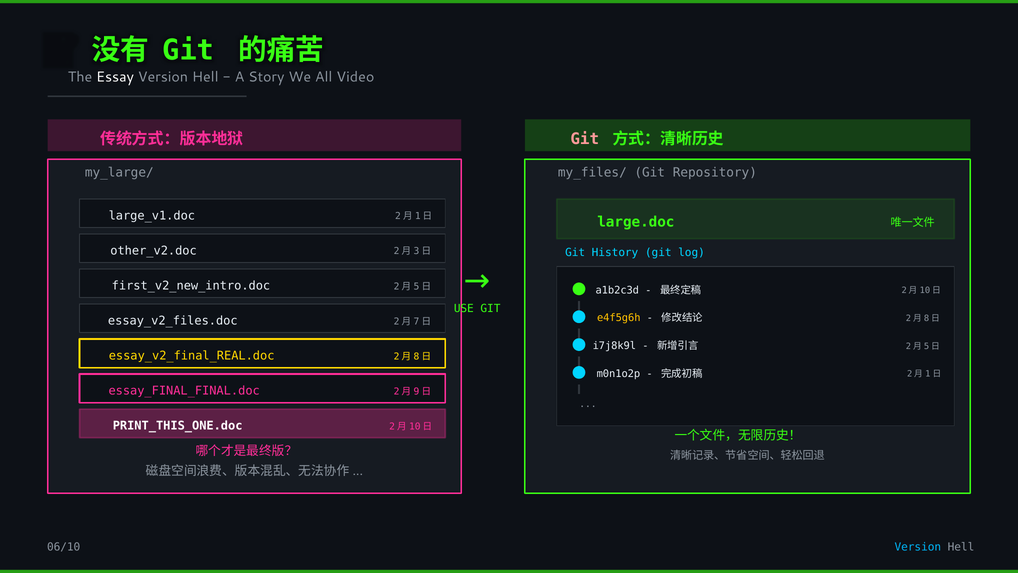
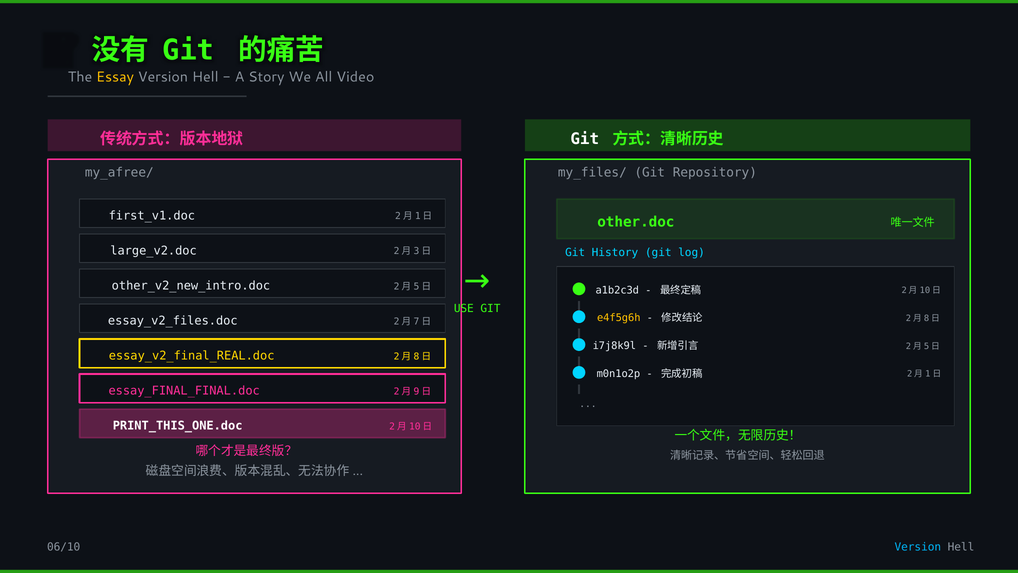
Essay colour: white -> yellow (115, 77)
Git colour: pink -> white (585, 139)
my_large/: my_large/ -> my_afree/ (119, 173)
large_v1.doc: large_v1.doc -> first_v1.doc (152, 216)
large.doc: large.doc -> other.doc (636, 222)
other_v2.doc: other_v2.doc -> large_v2.doc (154, 251)
first_v2_new_intro.doc: first_v2_new_intro.doc -> other_v2_new_intro.doc (191, 286)
